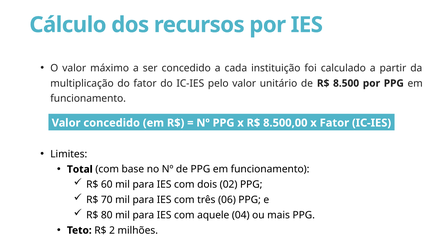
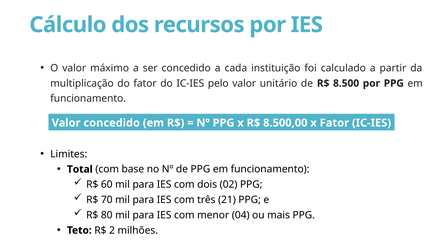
06: 06 -> 21 (227, 200)
aquele: aquele -> menor (213, 215)
